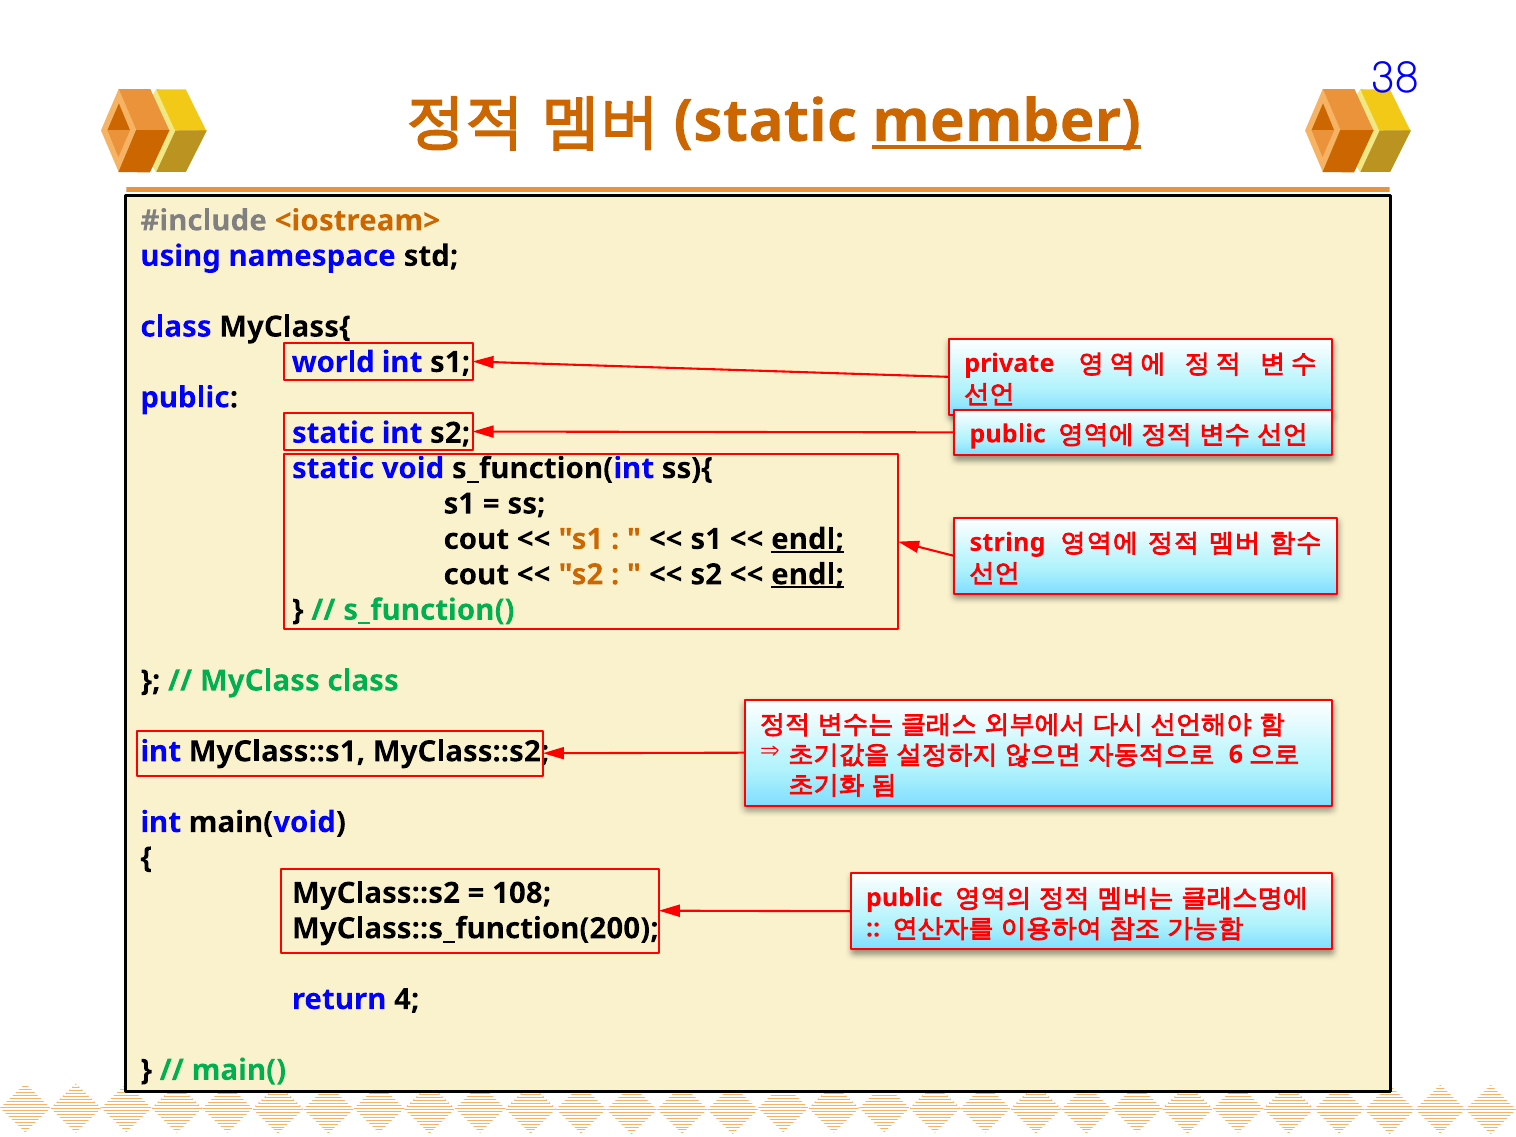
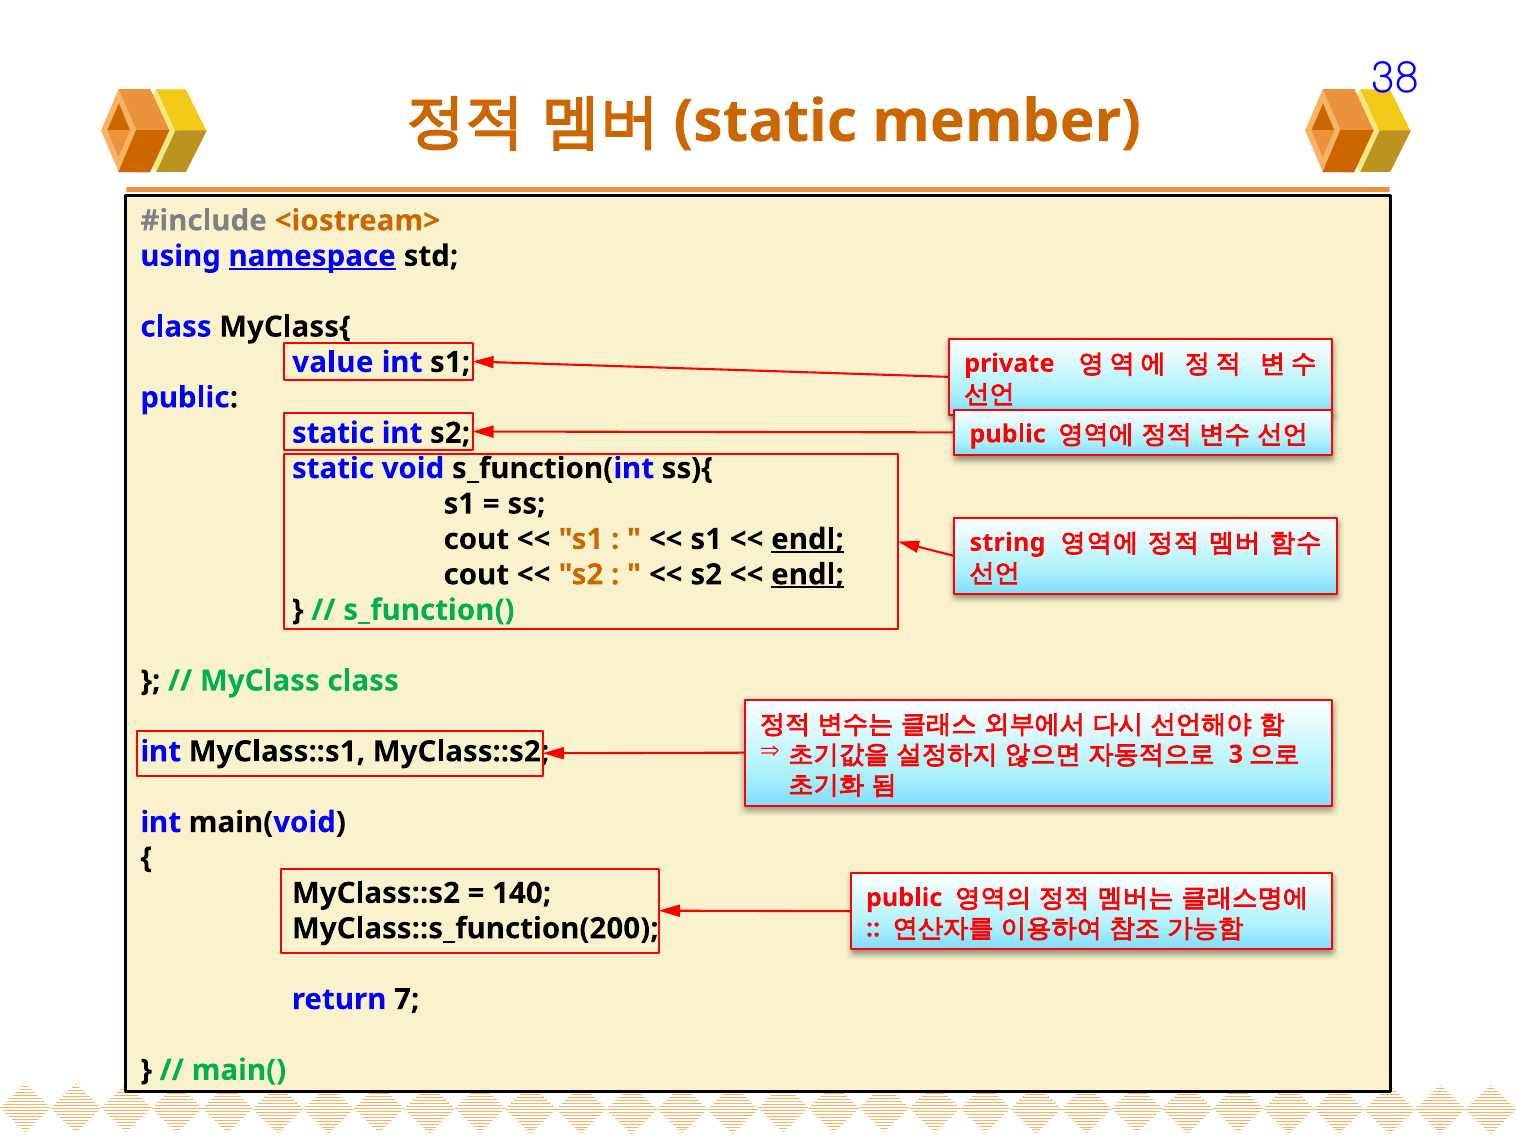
member underline: present -> none (1007, 122)
namespace underline: none -> present (312, 256)
world: world -> value (333, 362)
6: 6 -> 3 (1236, 754)
108: 108 -> 140 (522, 893)
4: 4 -> 7 (407, 999)
